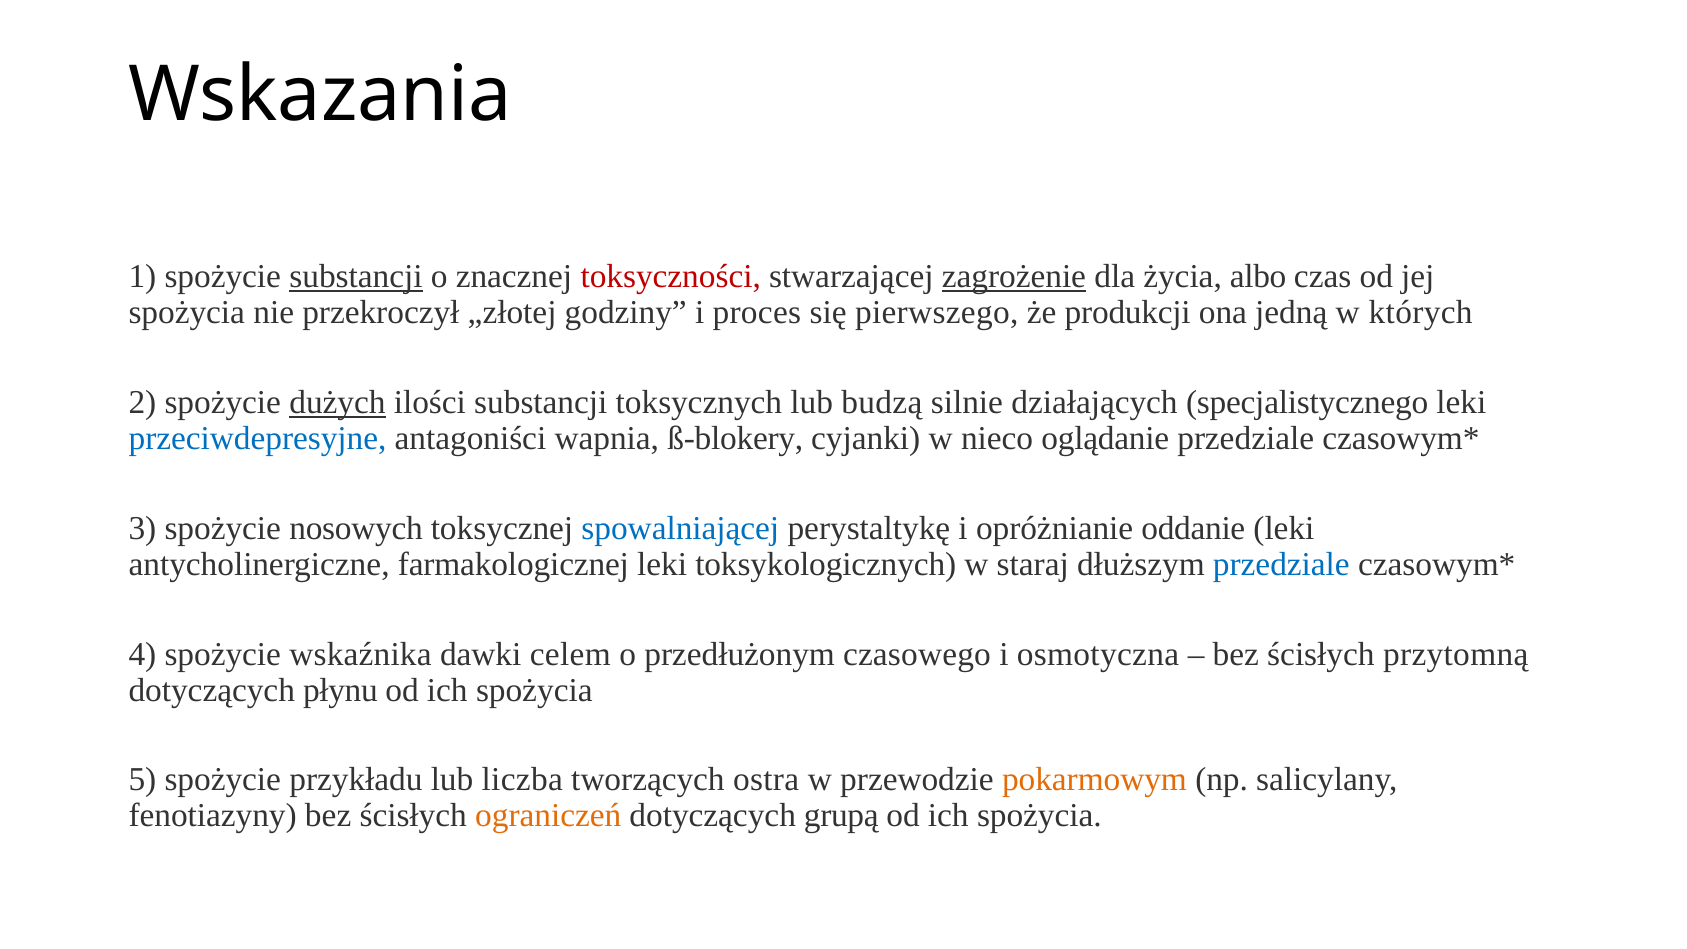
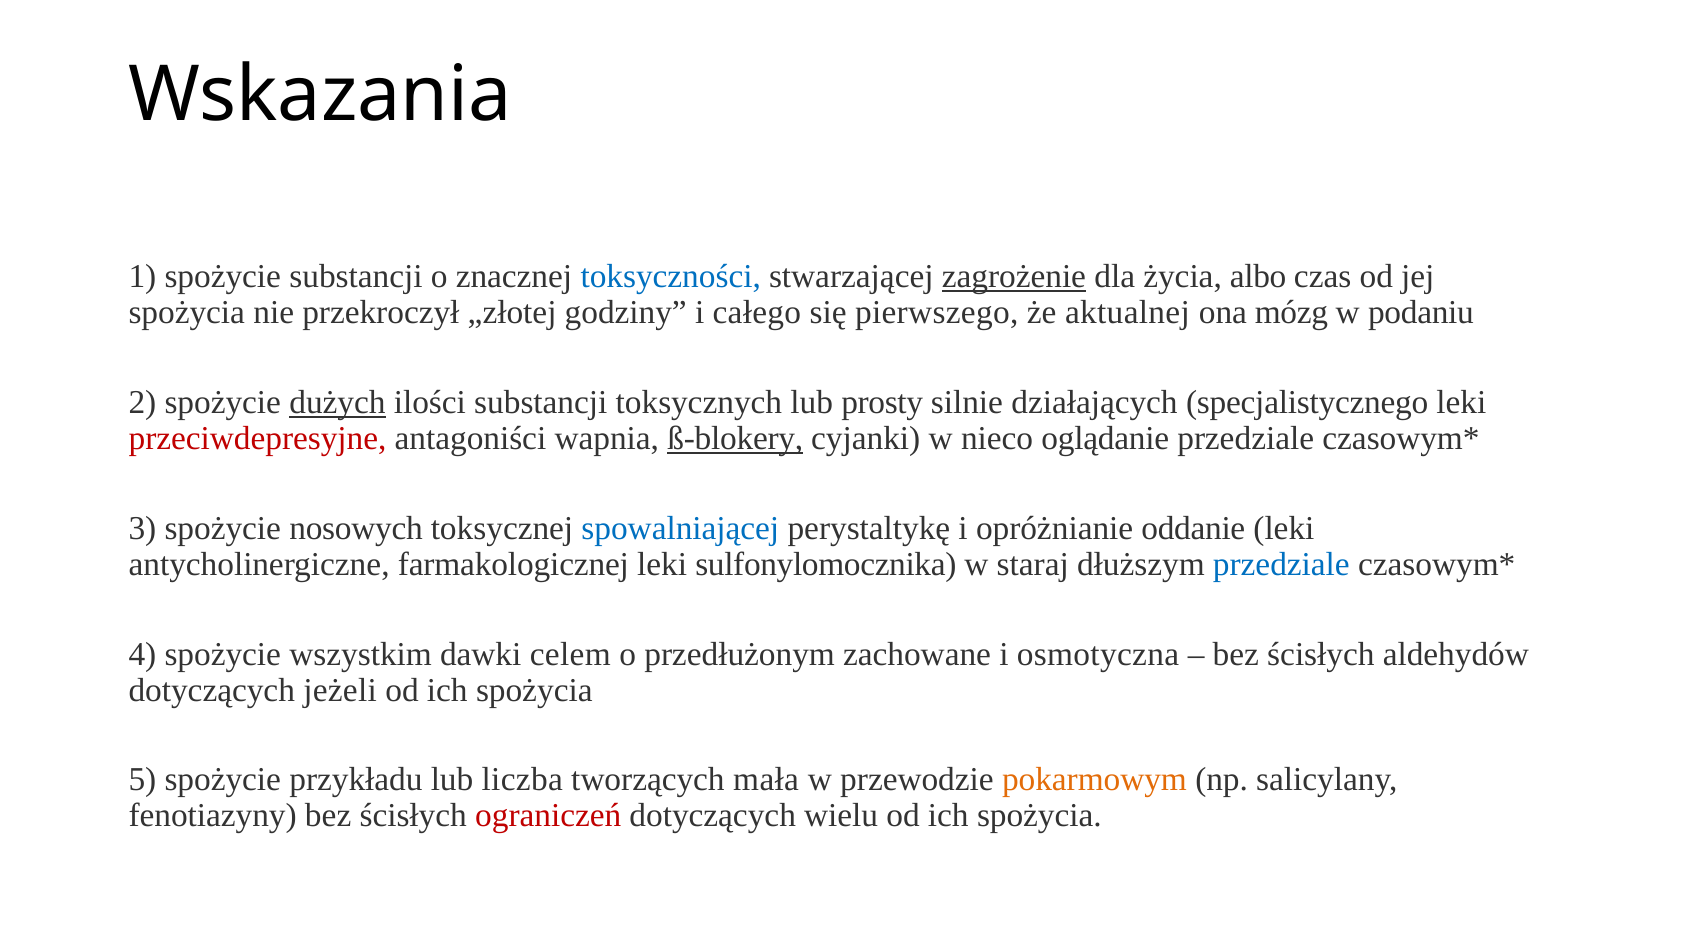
substancji underline: present -> none (356, 277)
toksyczności colour: red -> blue (671, 277)
proces: proces -> całego (757, 313)
produkcji: produkcji -> aktualnej (1127, 313)
jedną: jedną -> mózg (1291, 313)
których: których -> podaniu (1421, 313)
budzą: budzą -> prosty (882, 403)
przeciwdepresyjne colour: blue -> red (258, 439)
ß-blokery underline: none -> present (735, 439)
toksykologicznych: toksykologicznych -> sulfonylomocznika (826, 564)
wskaźnika: wskaźnika -> wszystkim (361, 654)
czasowego: czasowego -> zachowane (917, 654)
przytomną: przytomną -> aldehydów (1456, 654)
płynu: płynu -> jeżeli (340, 690)
ostra: ostra -> mała (766, 780)
ograniczeń colour: orange -> red (548, 816)
grupą: grupą -> wielu (841, 816)
